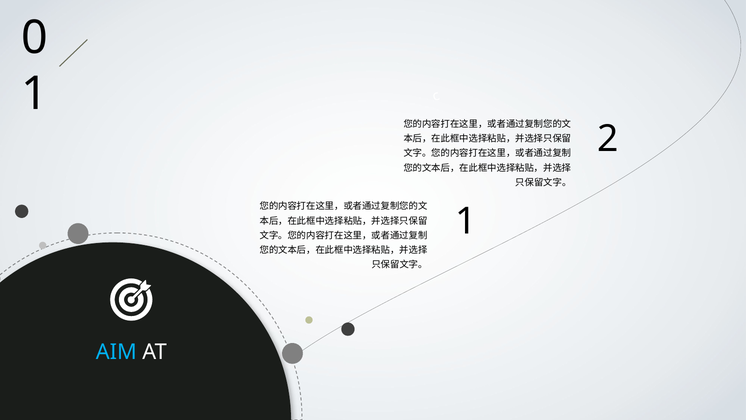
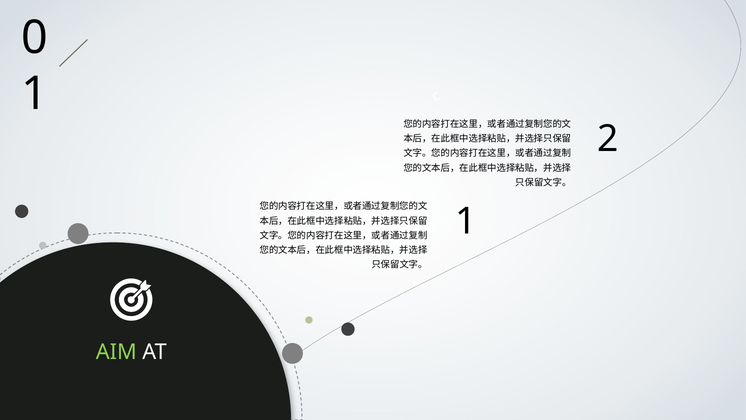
AIM colour: light blue -> light green (116, 352)
